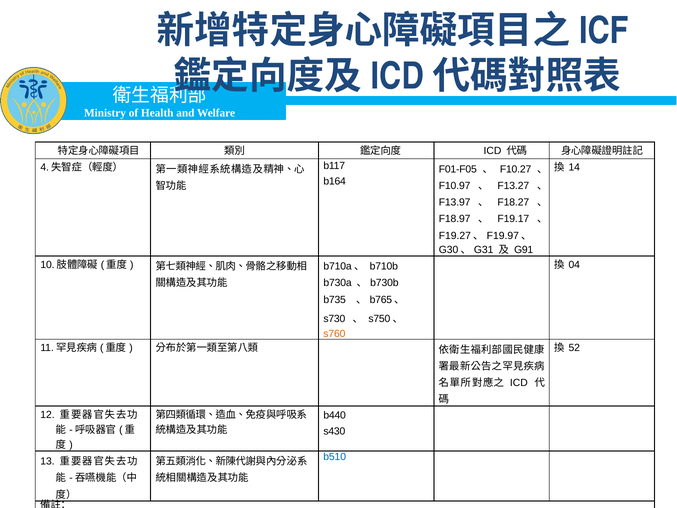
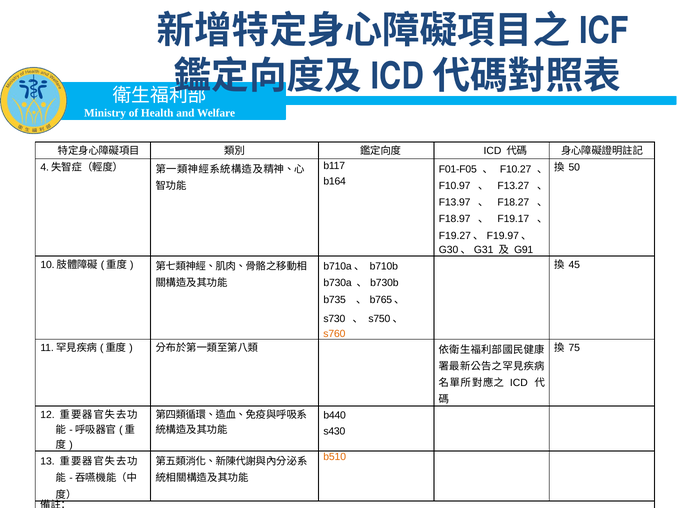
14: 14 -> 50 (574, 167)
04: 04 -> 45 (574, 265)
52: 52 -> 75 (574, 348)
b510 colour: blue -> orange (335, 457)
